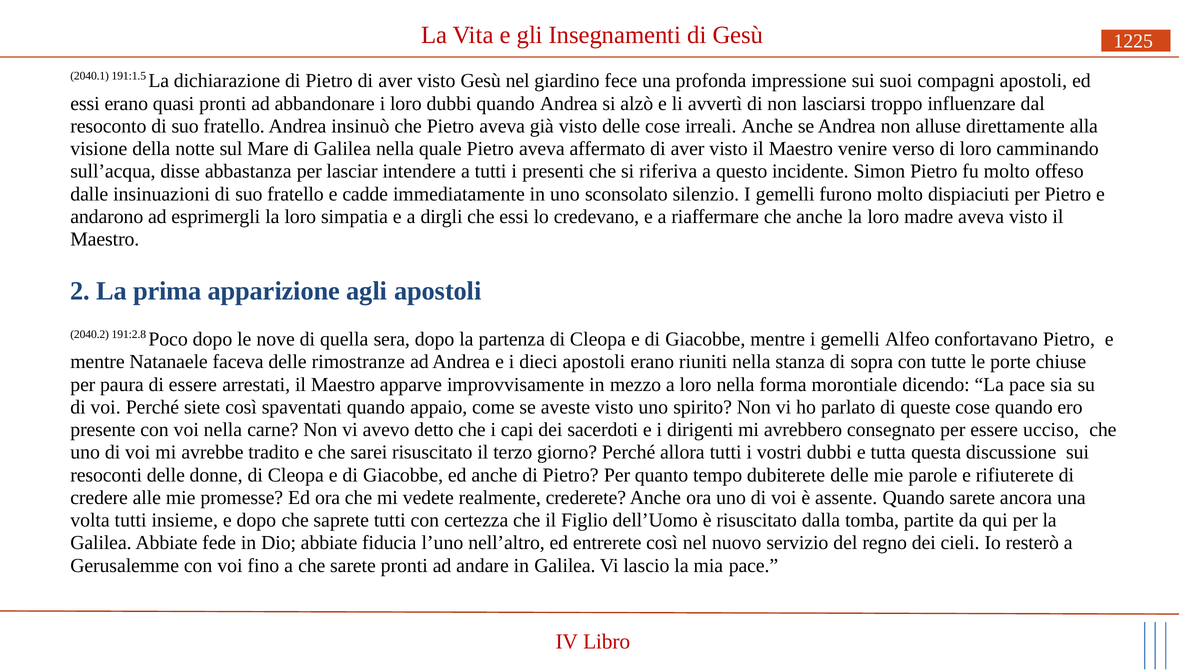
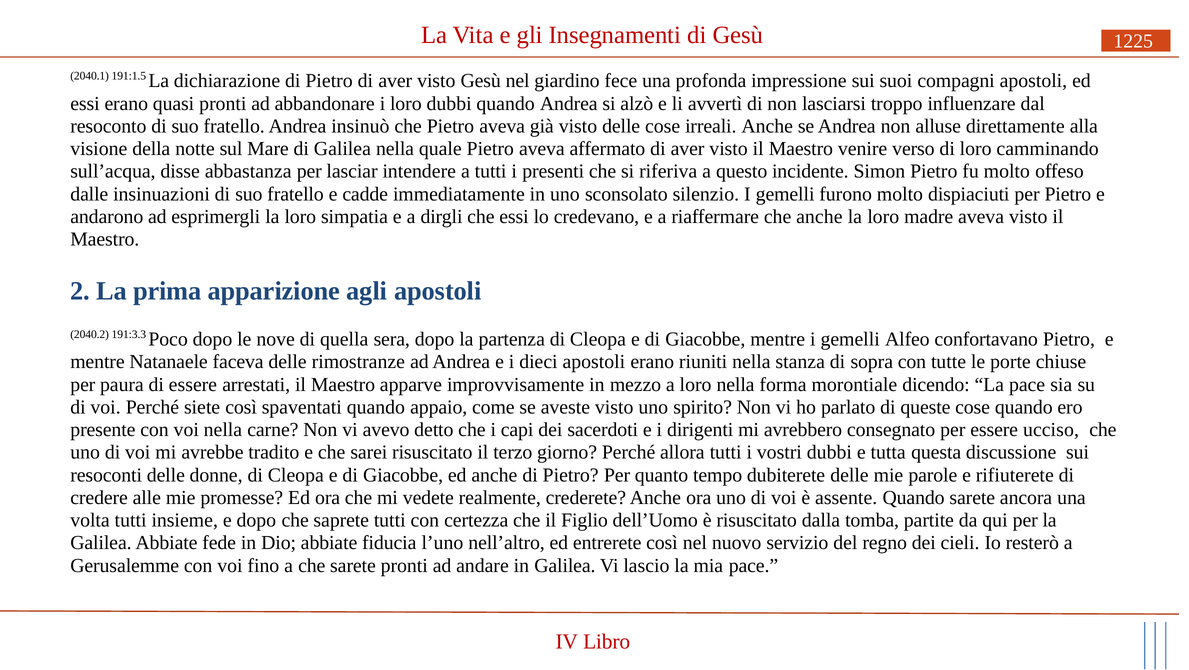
191:2.8: 191:2.8 -> 191:3.3 (129, 334)
